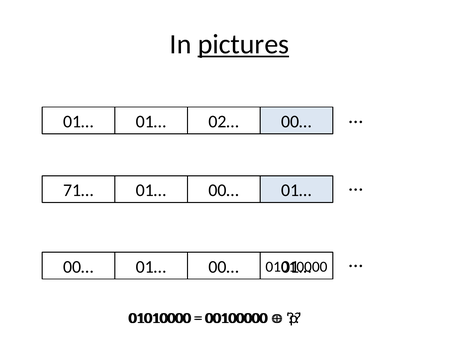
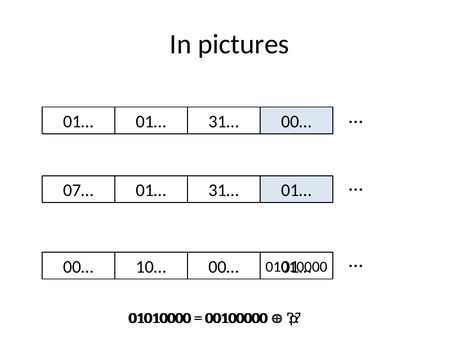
pictures underline: present -> none (243, 44)
01… 01… 02…: 02… -> 31… (224, 122)
71…: 71… -> 07… (78, 191)
00…: 00… -> 31… (224, 191)
01…: 01… -> 10… (151, 267)
